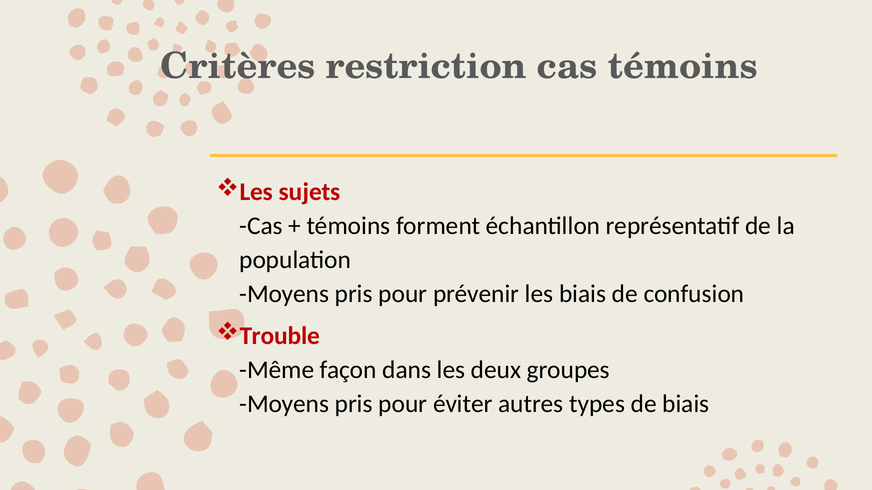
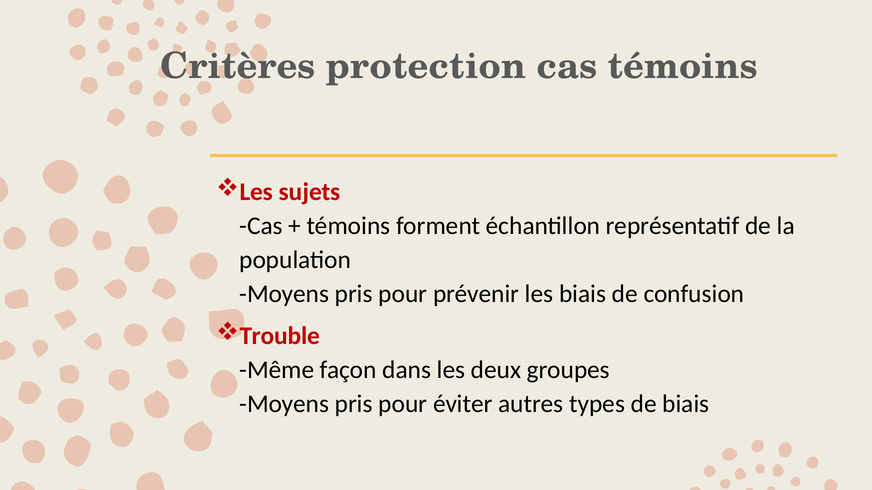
restriction: restriction -> protection (426, 66)
